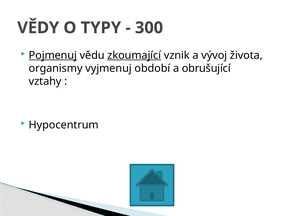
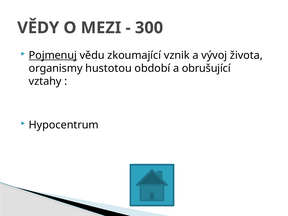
TYPY: TYPY -> MEZI (101, 28)
zkoumající underline: present -> none (134, 55)
vyjmenuj: vyjmenuj -> hustotou (109, 68)
